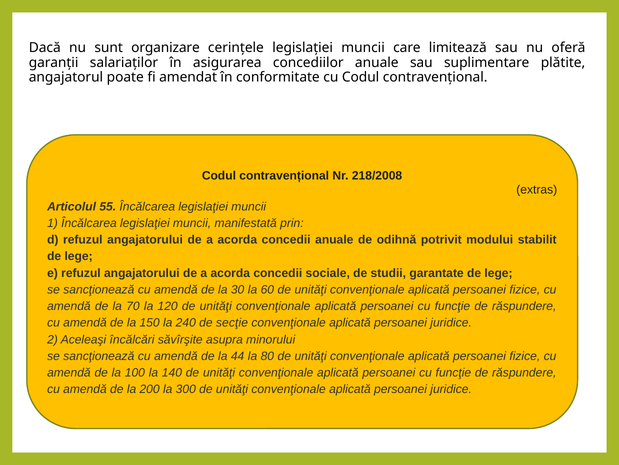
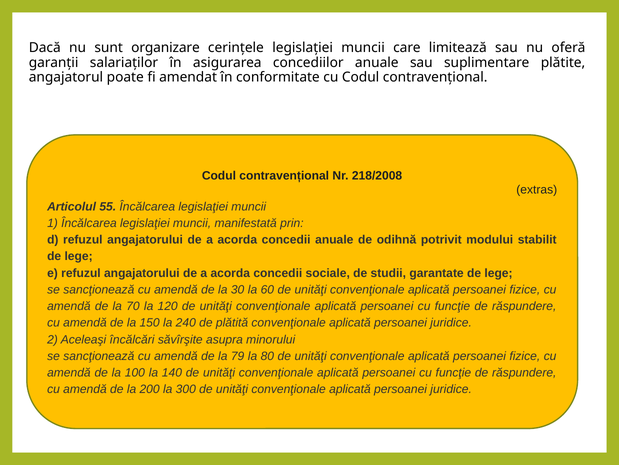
secţie: secţie -> plătită (232, 322)
44: 44 -> 79 (238, 356)
